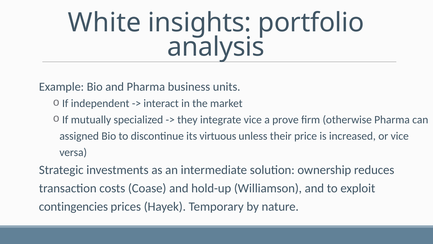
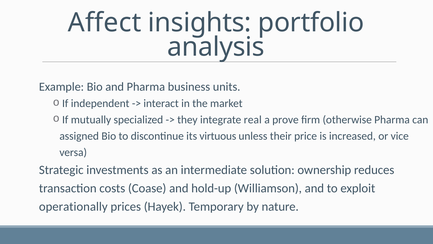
White: White -> Affect (105, 23)
integrate vice: vice -> real (253, 120)
contingencies: contingencies -> operationally (73, 206)
